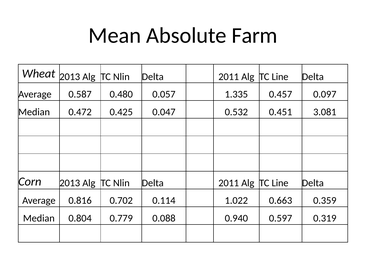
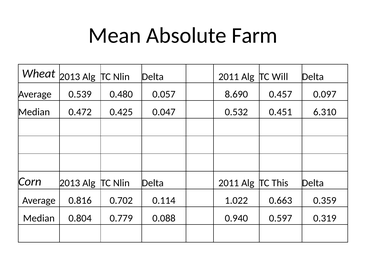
Line: Line -> Will (280, 76)
0.587: 0.587 -> 0.539 (80, 94)
1.335: 1.335 -> 8.690 (236, 94)
3.081: 3.081 -> 6.310 (325, 112)
Line: Line -> This (280, 183)
